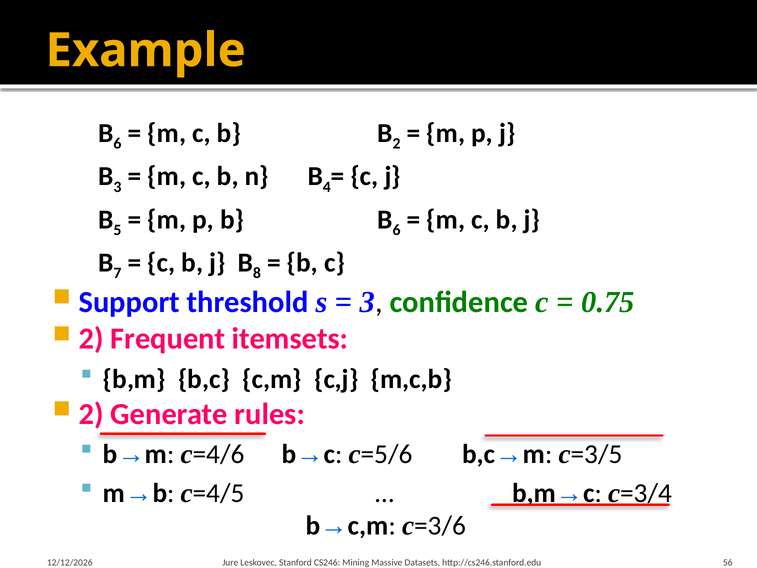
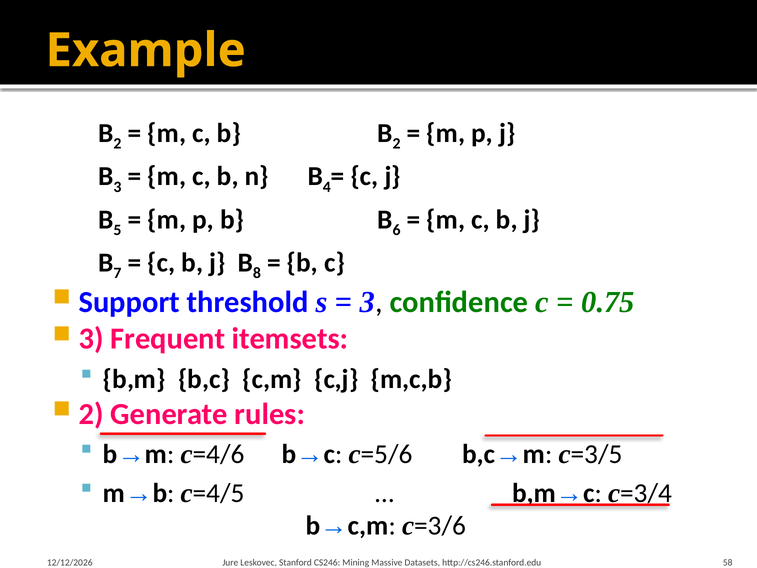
6: 6 -> 2 (117, 144)
2: 2 -> 3 (91, 339)
56: 56 -> 58 (728, 563)
